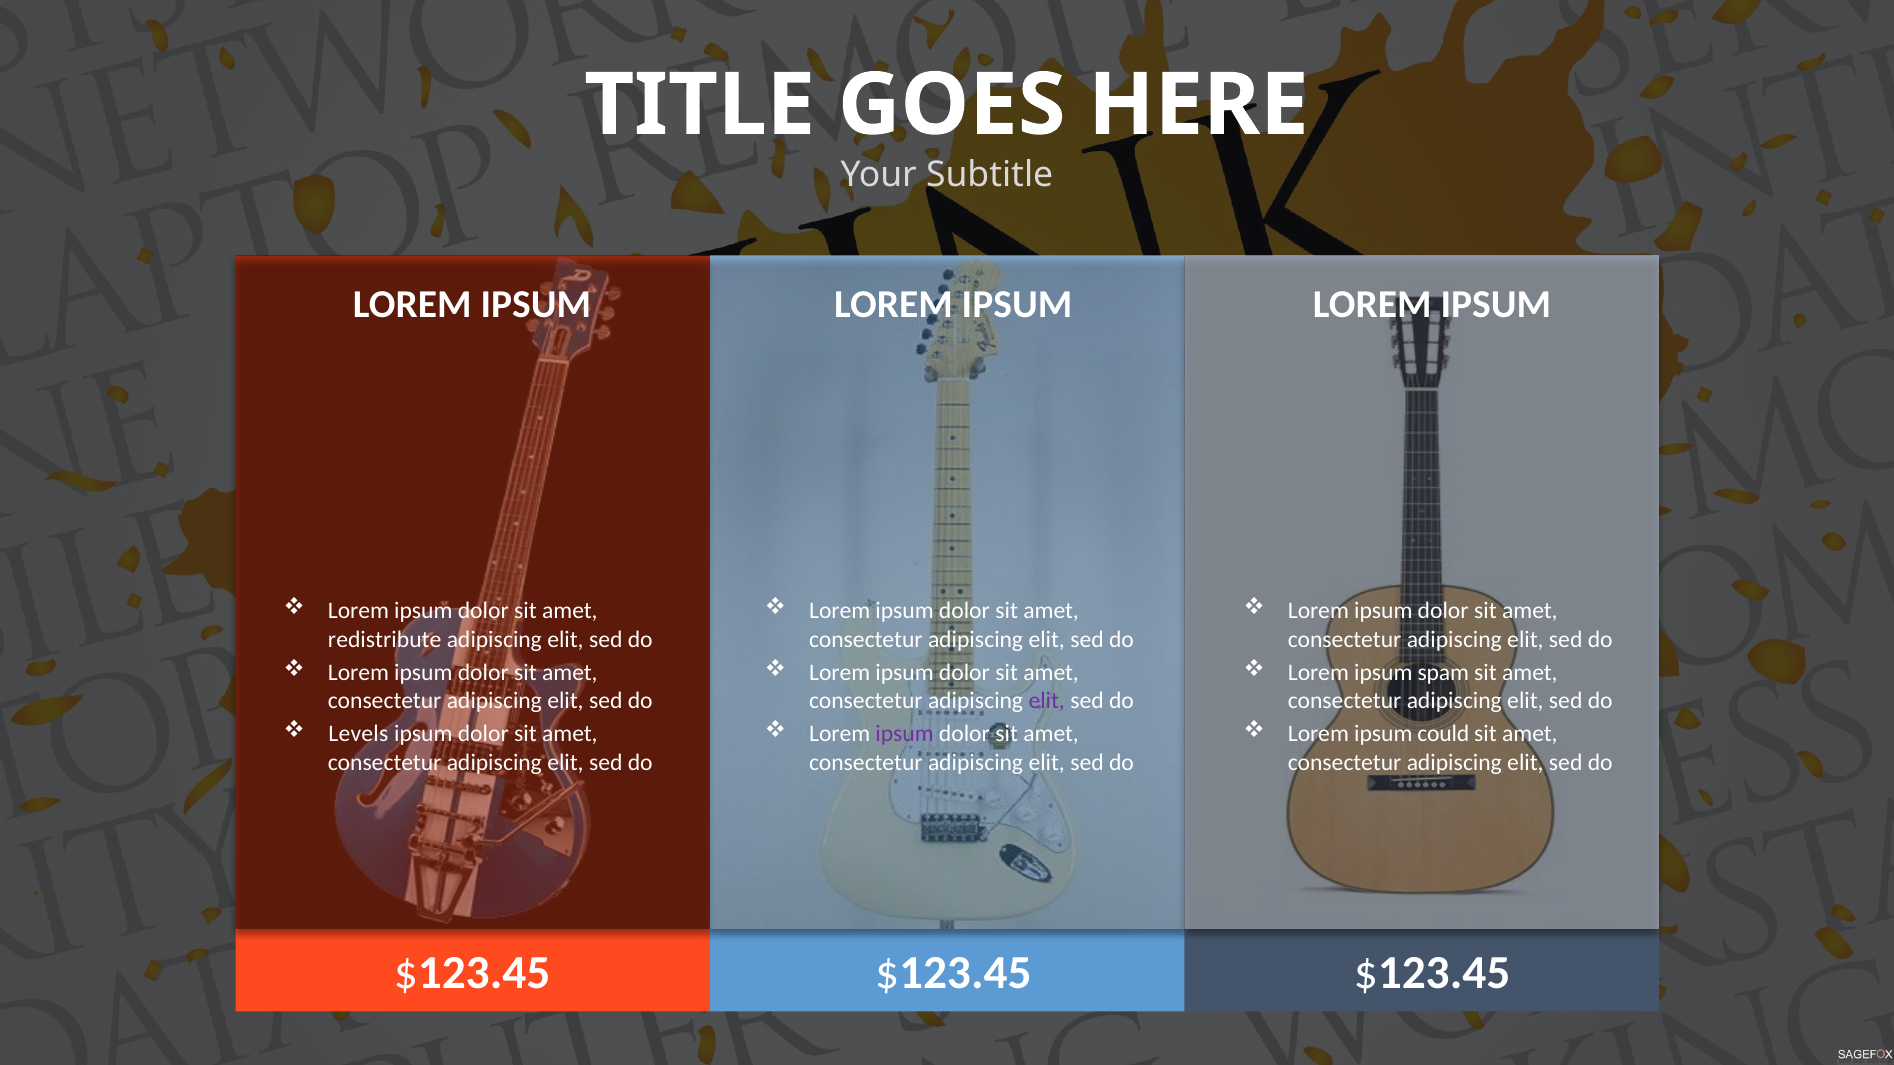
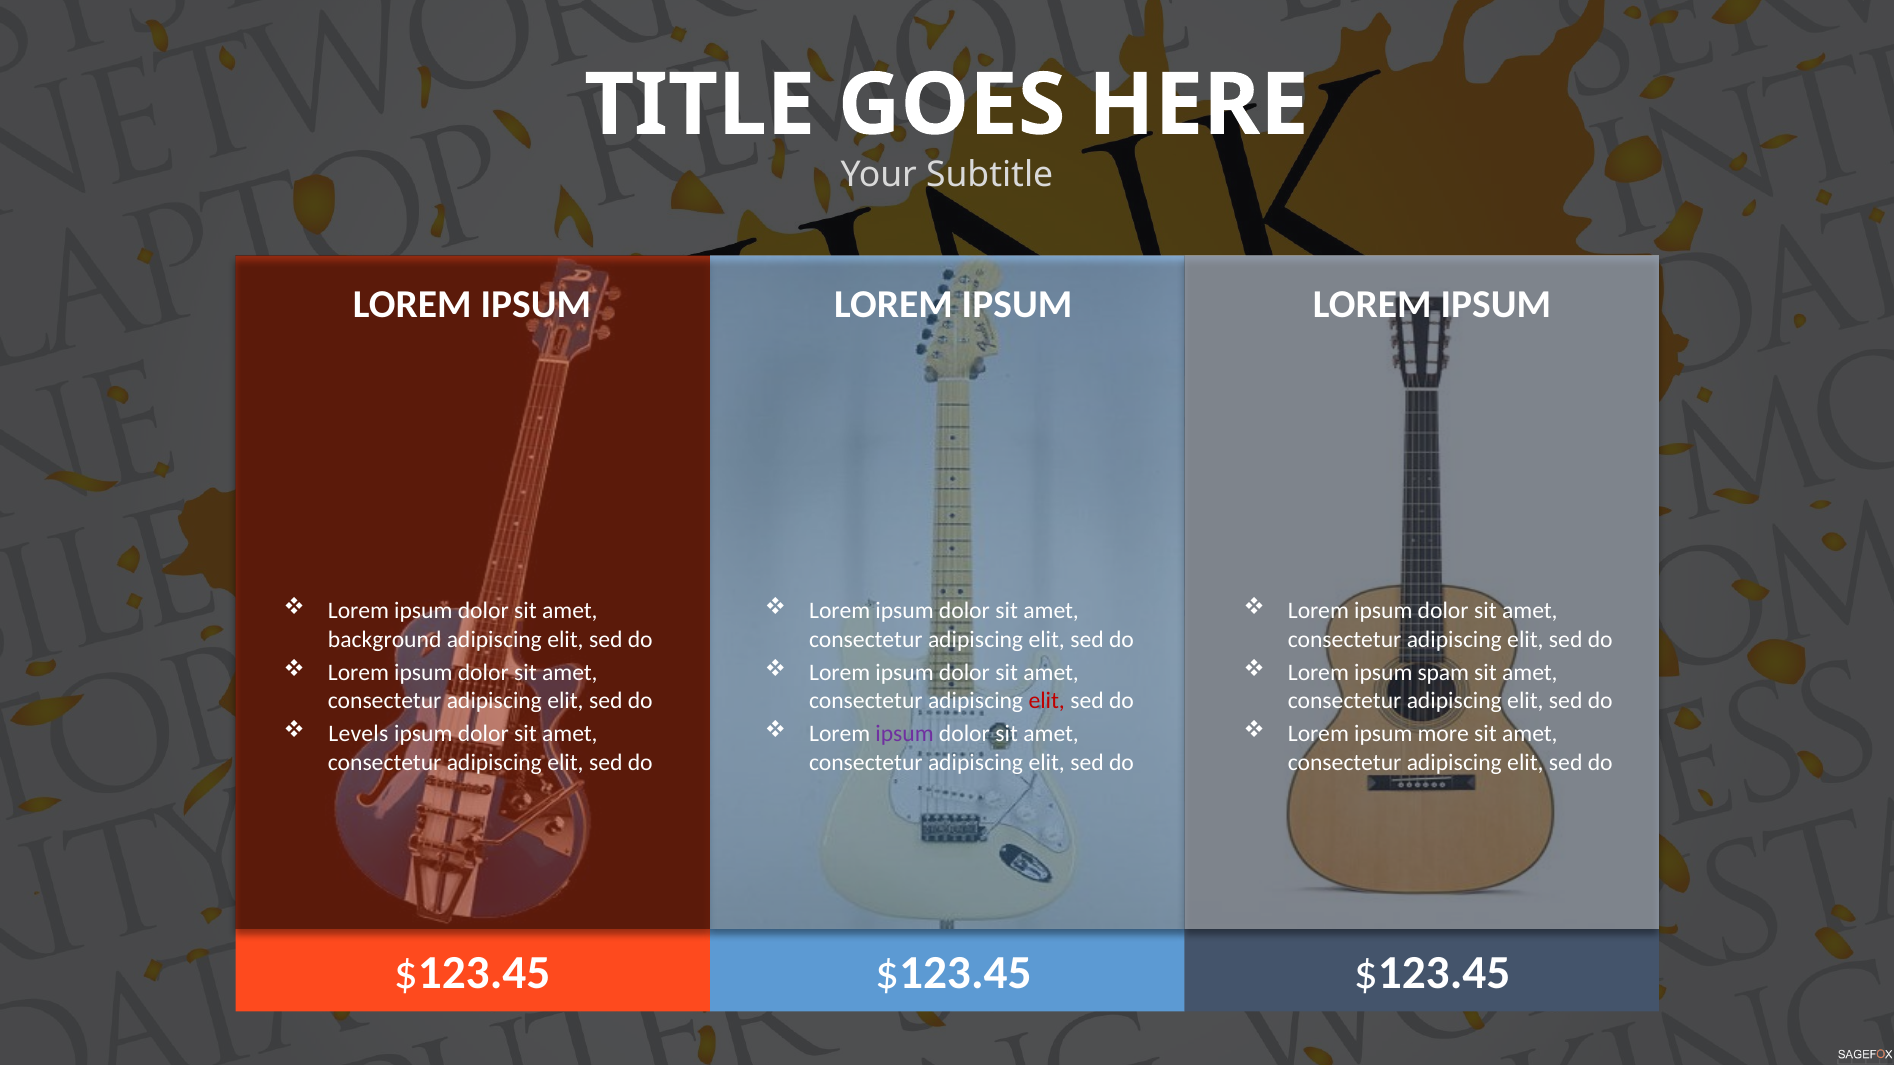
redistribute: redistribute -> background (385, 639)
elit colour: purple -> red (1047, 701)
could: could -> more (1443, 734)
